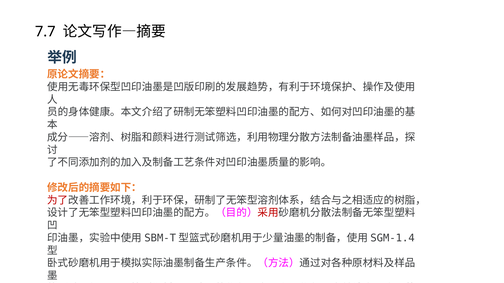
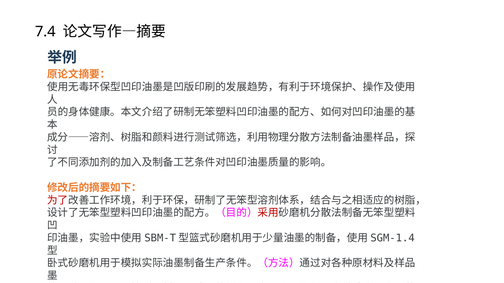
7.7: 7.7 -> 7.4 (45, 32)
